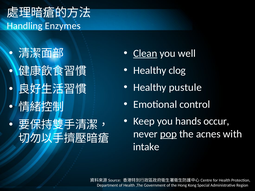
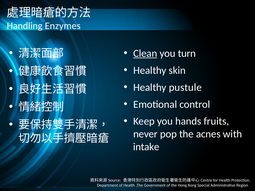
well: well -> turn (187, 53)
clog: clog -> skin (177, 70)
occur: occur -> fruits (216, 121)
pop underline: present -> none (168, 134)
